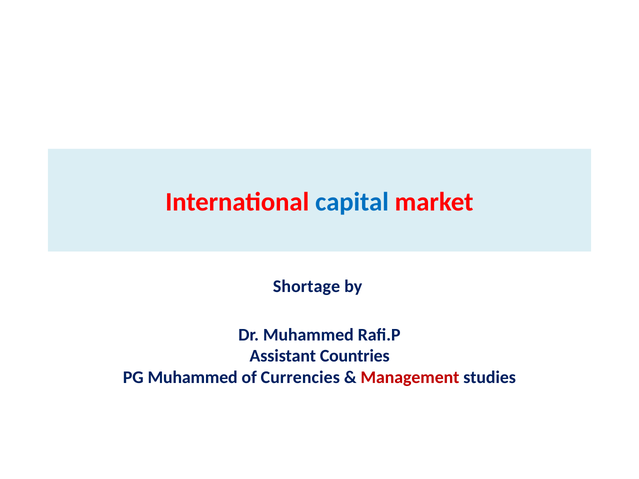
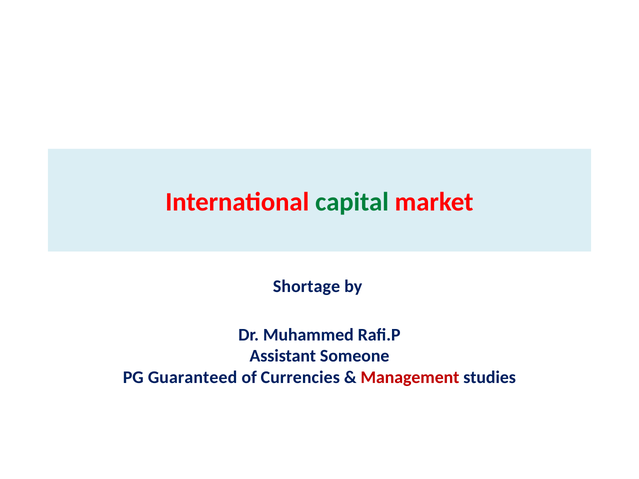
capital colour: blue -> green (352, 202)
Countries: Countries -> Someone (355, 356)
PG Muhammed: Muhammed -> Guaranteed (193, 378)
